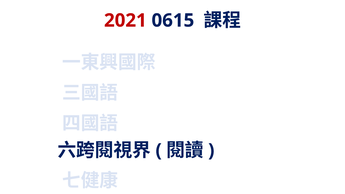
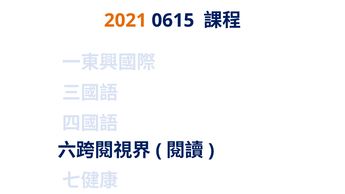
2021 colour: red -> orange (125, 20)
